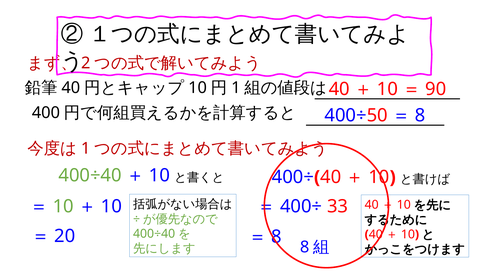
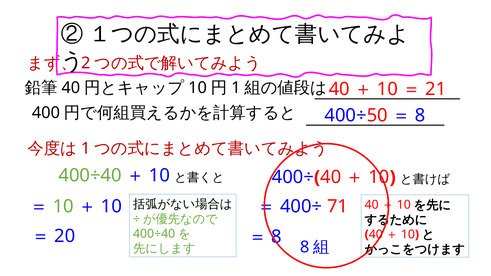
90: 90 -> 21 (436, 89)
33: 33 -> 71 (338, 207)
